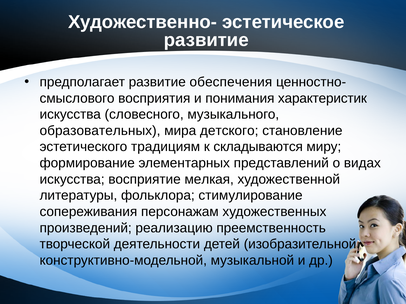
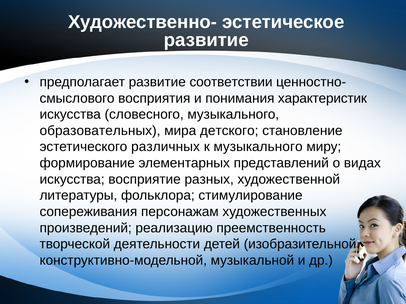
обеспечения: обеспечения -> соответствии (231, 82)
традициям: традициям -> различных (166, 147)
к складываются: складываются -> музыкального (258, 147)
мелкая: мелкая -> разных (209, 180)
